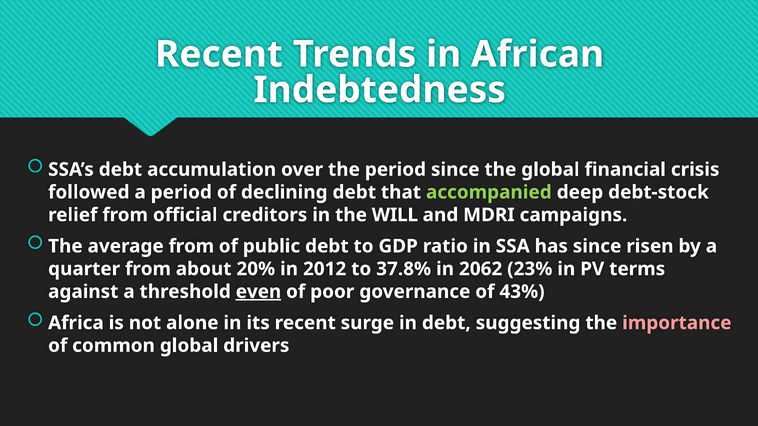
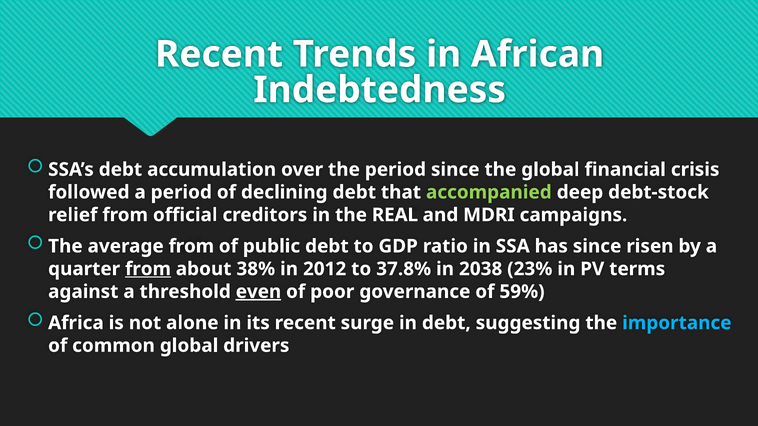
WILL: WILL -> REAL (395, 215)
from underline: none -> present (148, 269)
20%: 20% -> 38% (256, 269)
2062: 2062 -> 2038 (481, 269)
43%: 43% -> 59% (522, 292)
importance colour: pink -> light blue (677, 323)
